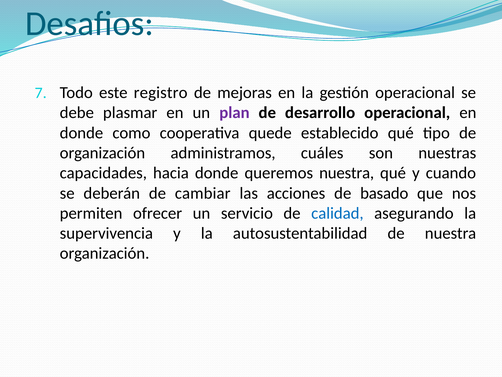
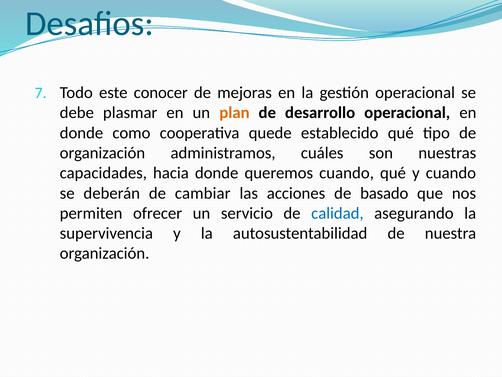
registro: registro -> conocer (161, 92)
plan colour: purple -> orange (234, 113)
queremos nuestra: nuestra -> cuando (347, 173)
